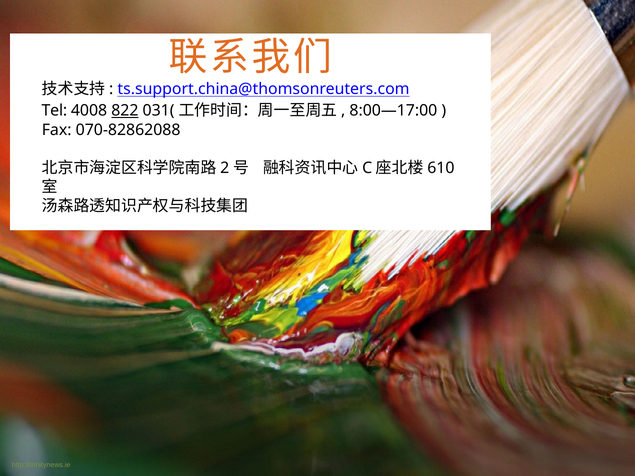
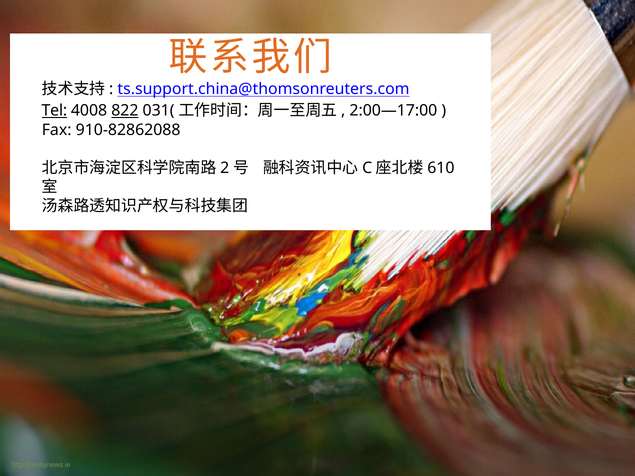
Tel underline: none -> present (54, 111)
8:00—17:00: 8:00—17:00 -> 2:00—17:00 (393, 111)
070-82862088: 070-82862088 -> 910-82862088 (128, 130)
